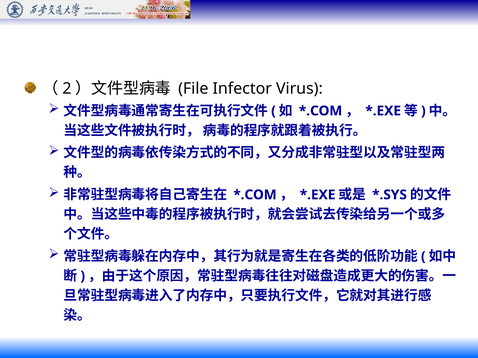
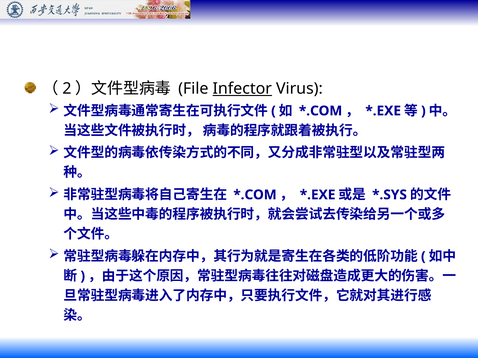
Infector underline: none -> present (242, 89)
